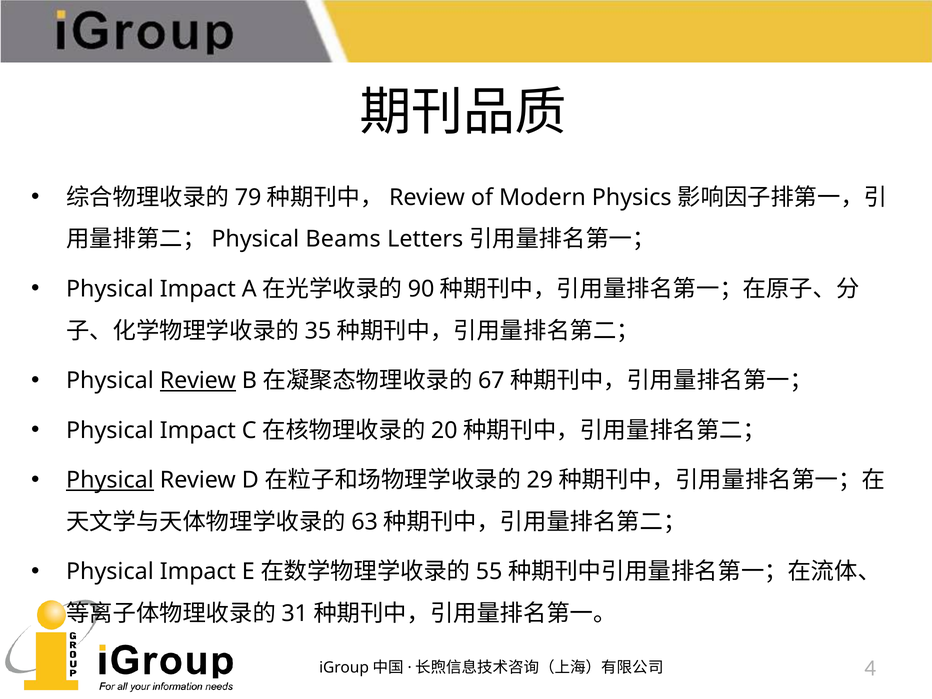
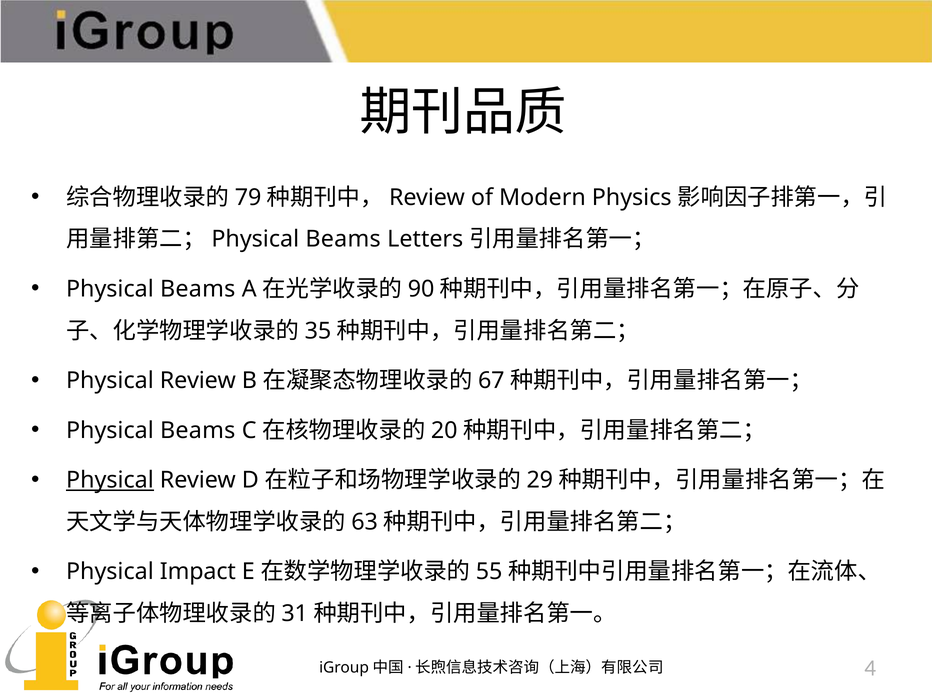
Impact: Impact -> Beams (198, 289)
Review underline: present -> none (198, 381)
Impact: Impact -> Beams (198, 430)
